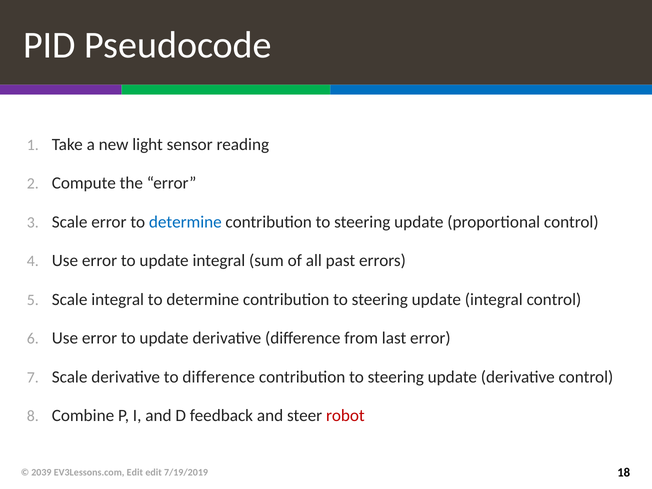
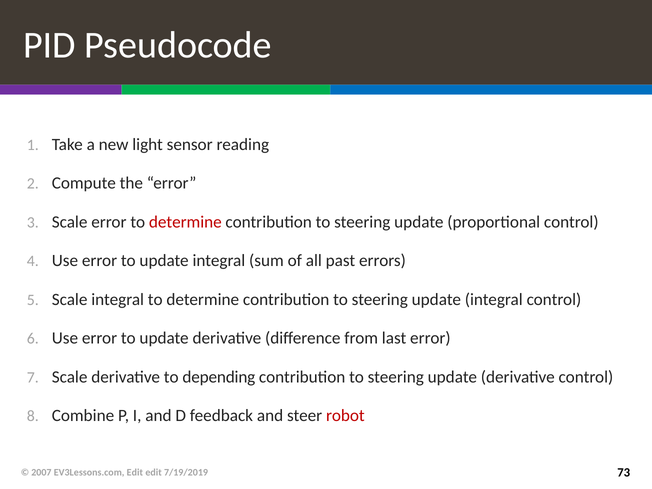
determine colour: blue -> red (185, 222)
to difference: difference -> depending (219, 377)
2039: 2039 -> 2007 (41, 473)
18: 18 -> 73 (624, 473)
